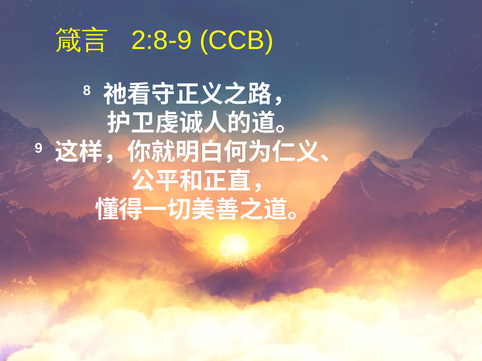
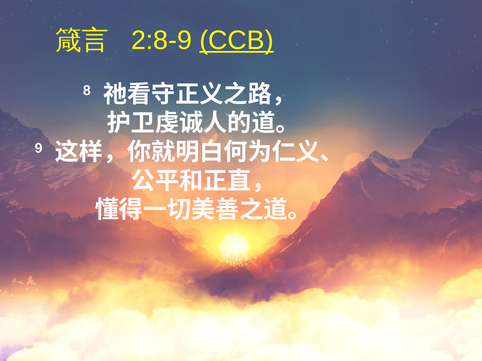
CCB underline: none -> present (237, 40)
